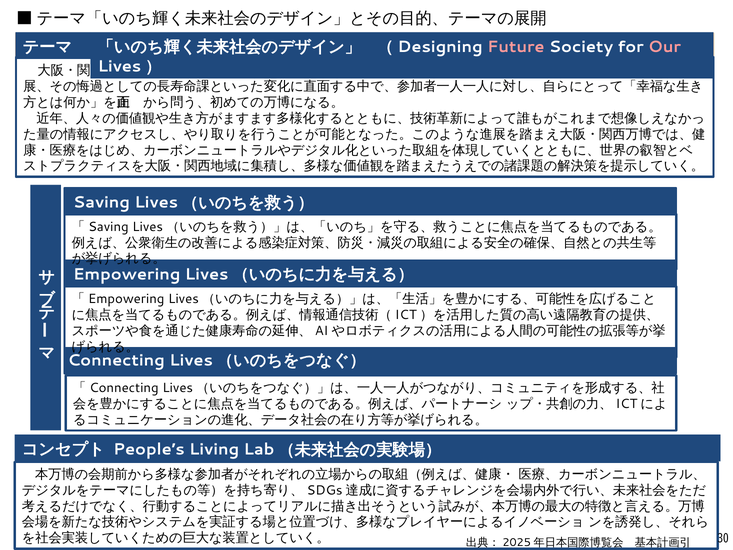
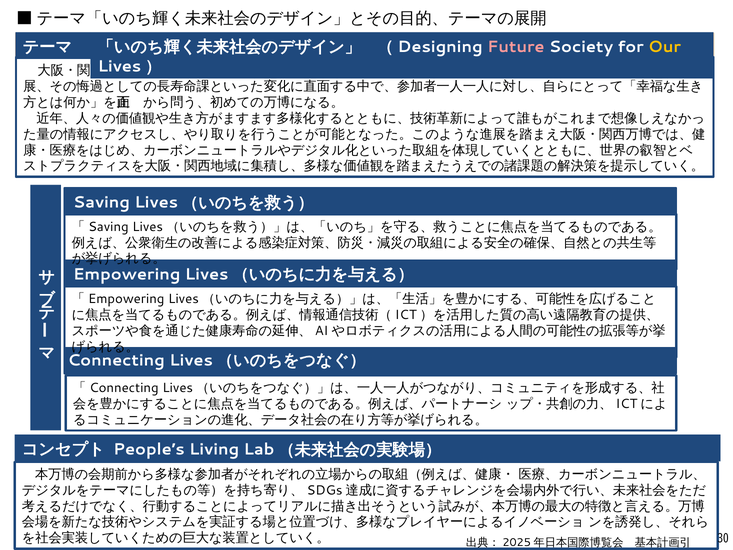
Our colour: pink -> yellow (665, 47)
